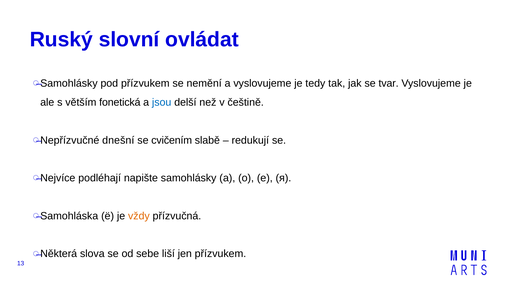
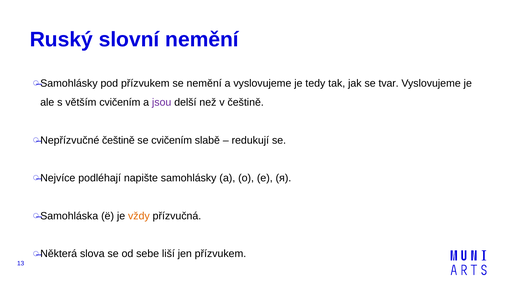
slovní ovládat: ovládat -> nemění (202, 40)
větším fonetická: fonetická -> cvičením (120, 102)
jsou colour: blue -> purple (162, 102)
dnešní: dnešní -> češtině (118, 140)
